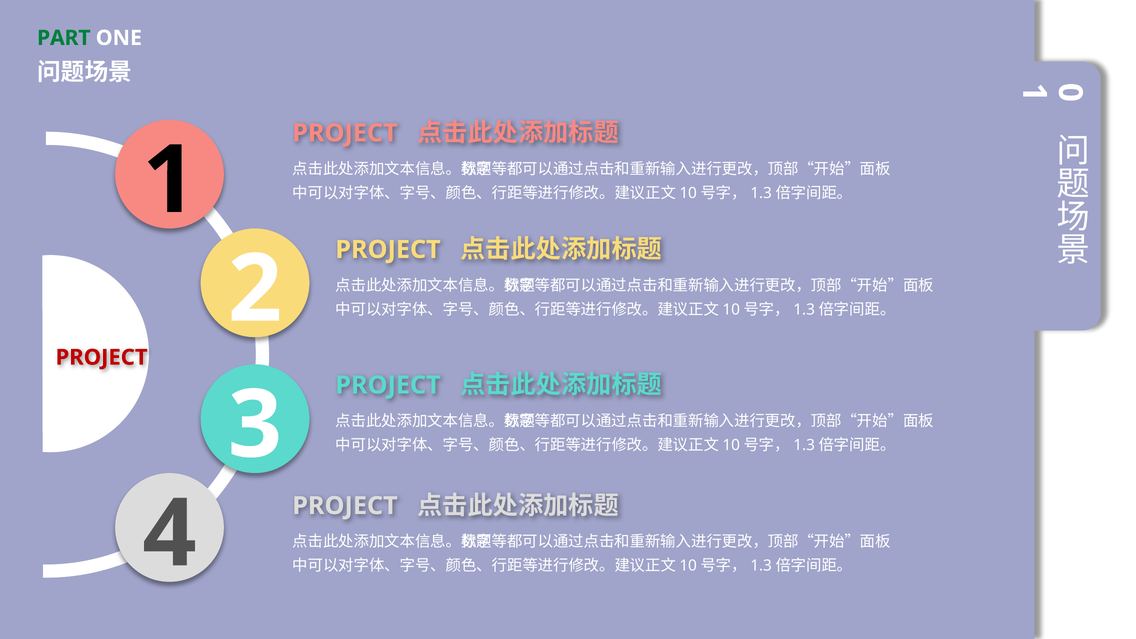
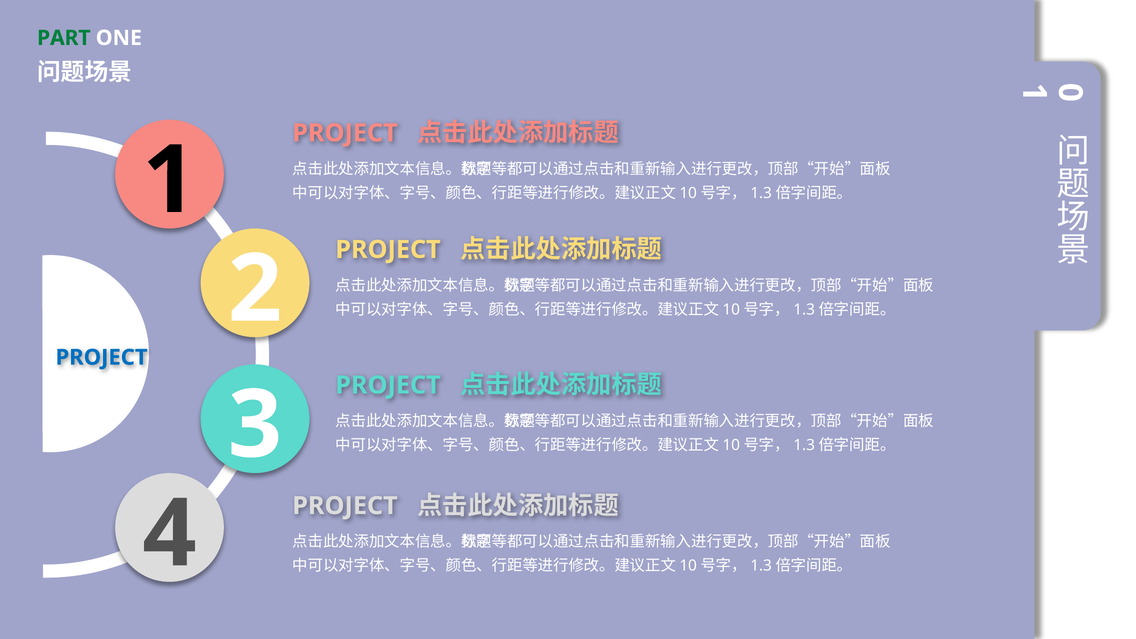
PROJECT colour: red -> blue (102, 357)
